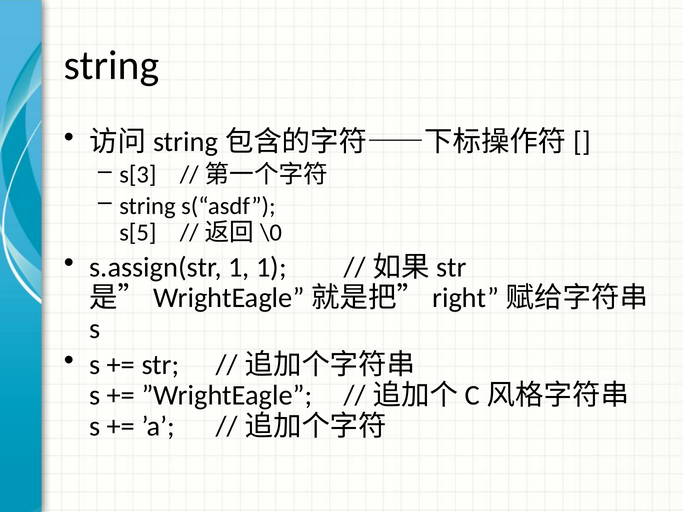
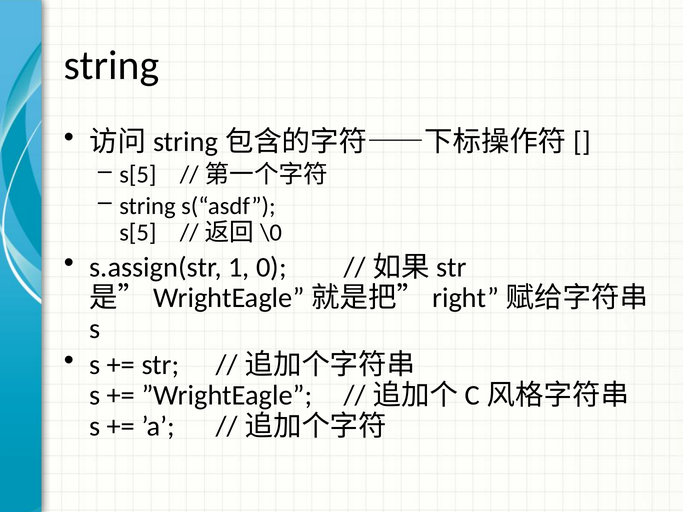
s[3: s[3 -> s[5 (138, 175)
1 1: 1 -> 0 (271, 267)
